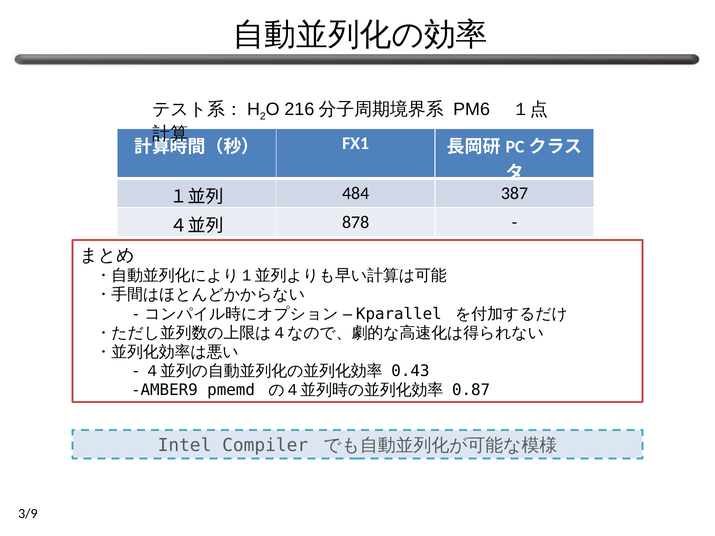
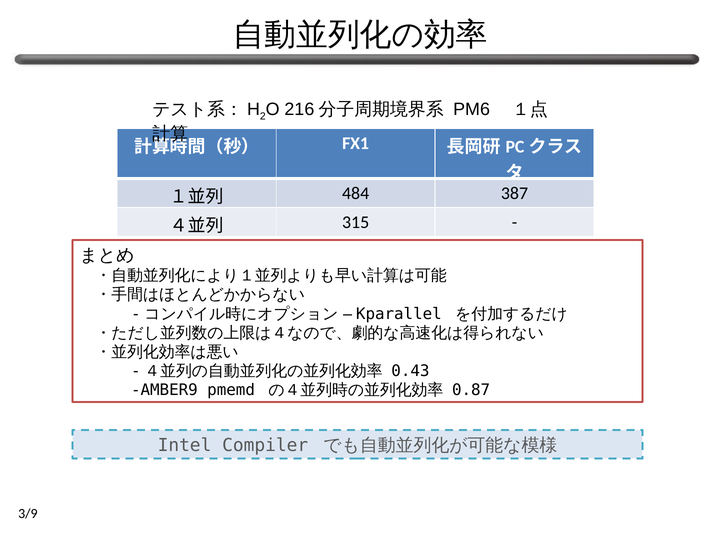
878: 878 -> 315 (356, 222)
